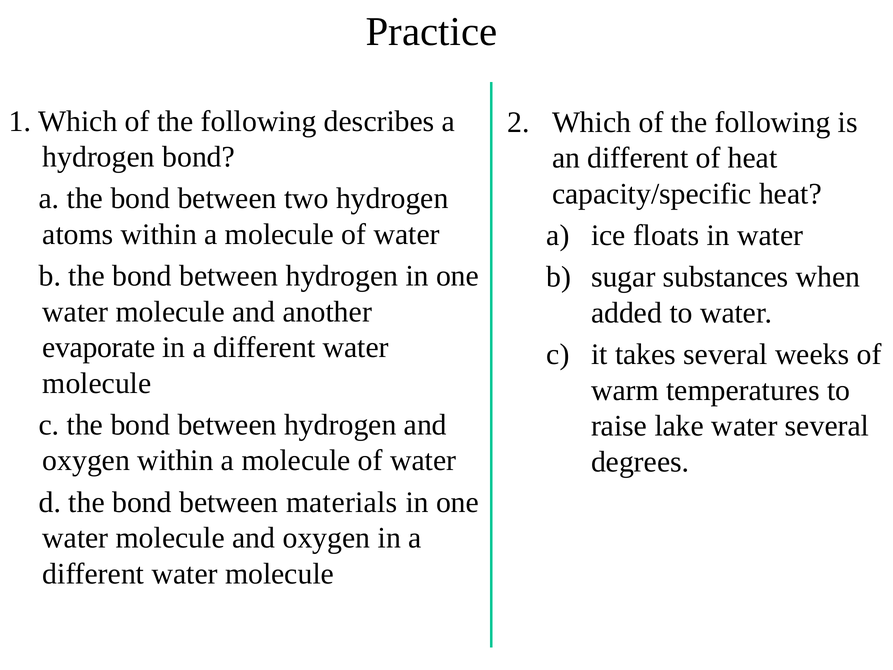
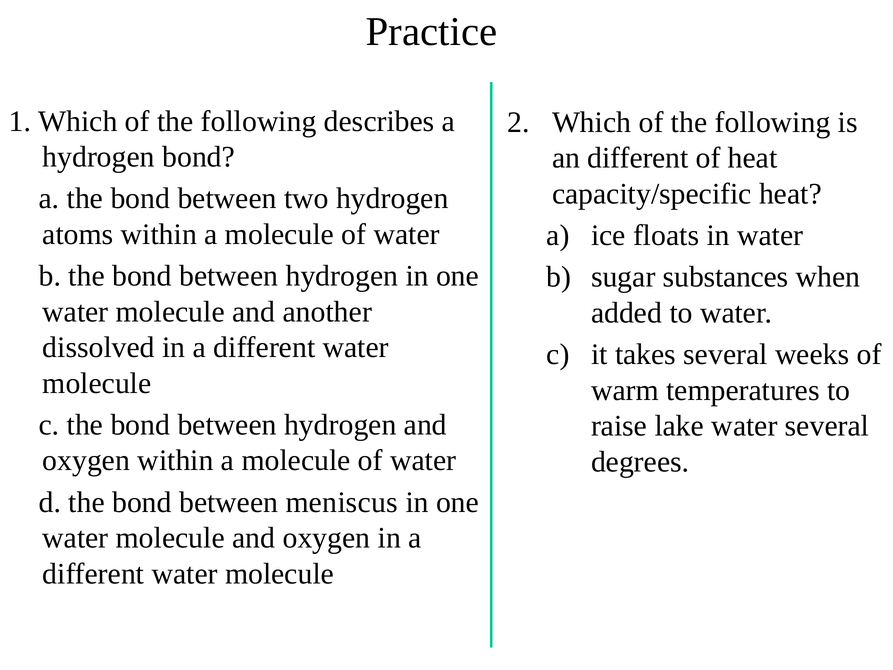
evaporate: evaporate -> dissolved (99, 347)
materials: materials -> meniscus (342, 502)
